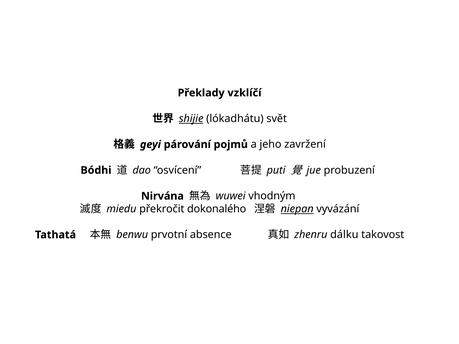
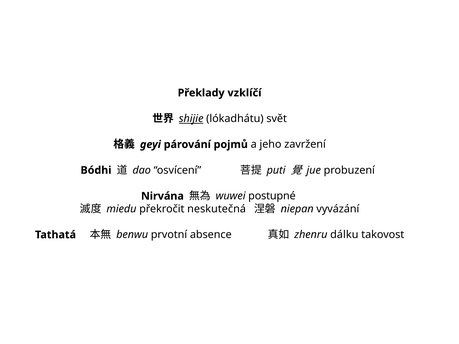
vhodným: vhodným -> postupné (272, 196)
dokonalého: dokonalého -> neskutečná (217, 209)
niepan underline: present -> none (297, 209)
